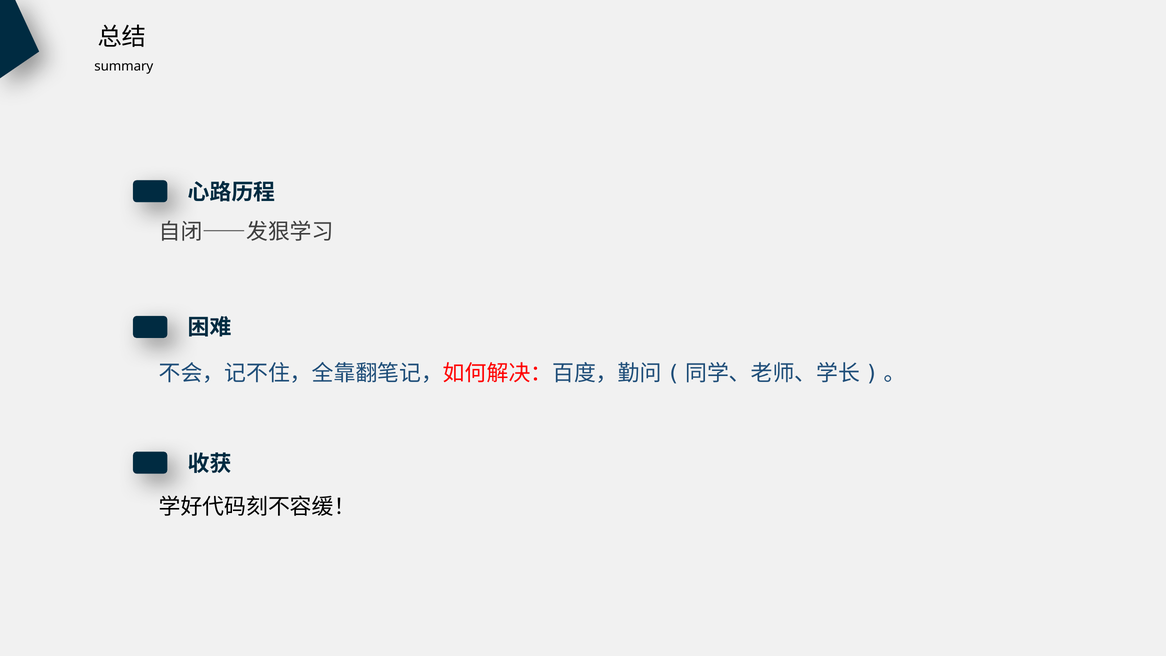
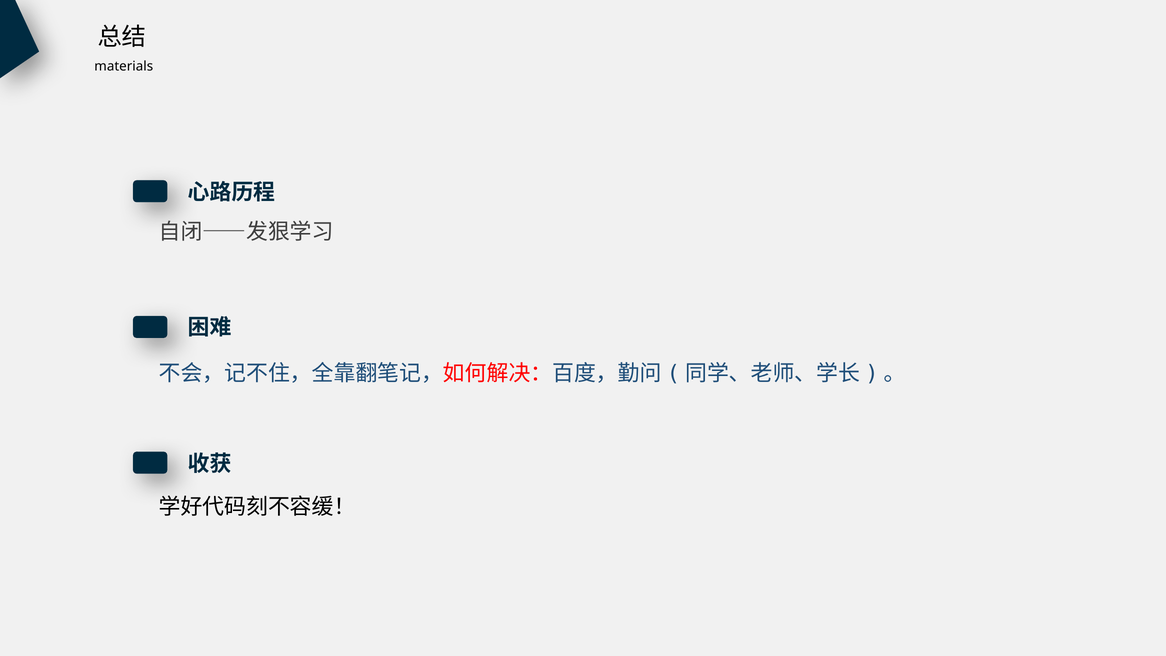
summary: summary -> materials (124, 67)
